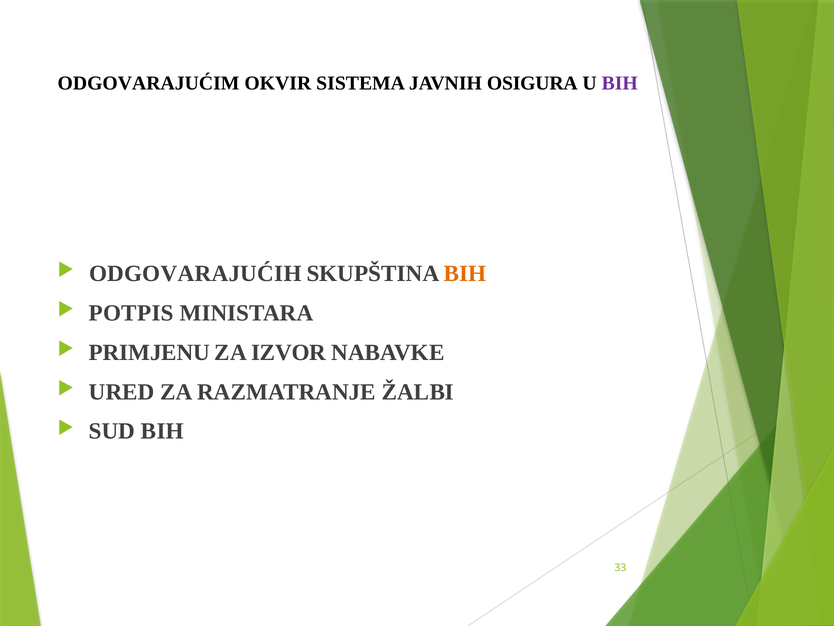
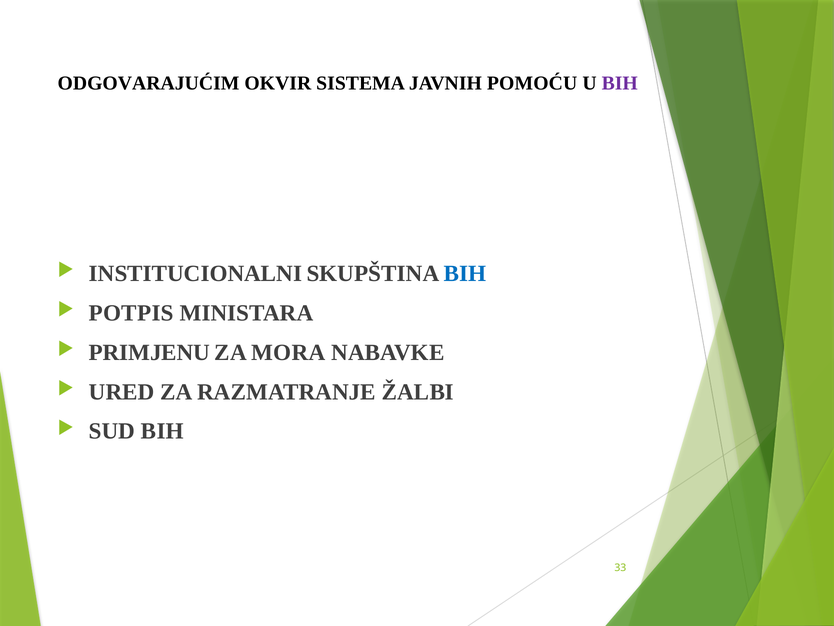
OSIGURA: OSIGURA -> POMOĆU (532, 83)
ODGOVARAJUĆIH: ODGOVARAJUĆIH -> INSTITUCIONALNI (195, 273)
BIH colour: orange -> blue (465, 273)
IZVOR: IZVOR -> MORA (288, 352)
